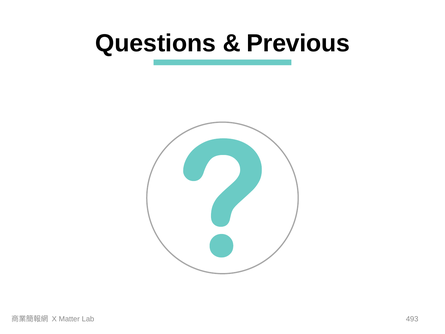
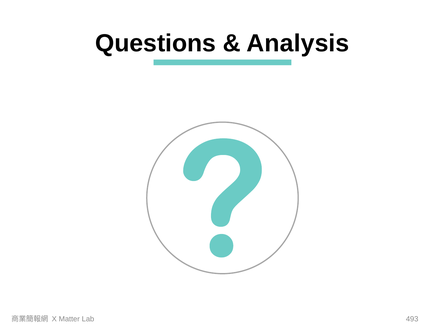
Previous: Previous -> Analysis (298, 43)
